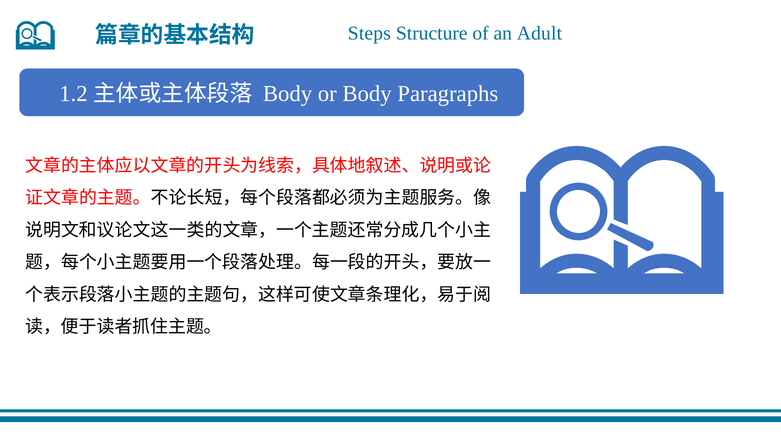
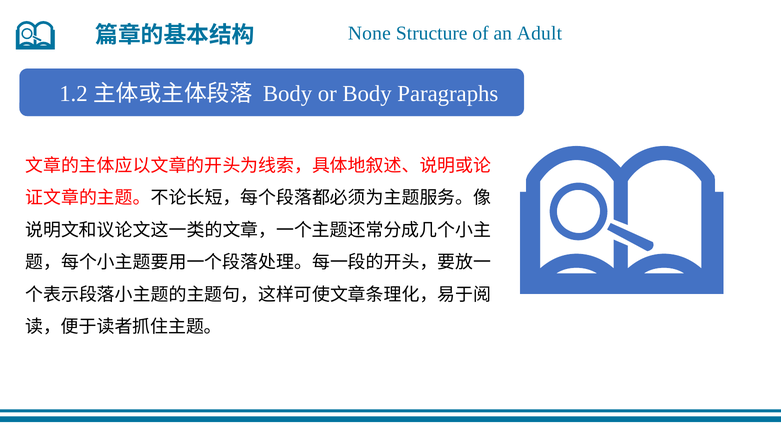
Steps: Steps -> None (369, 33)
